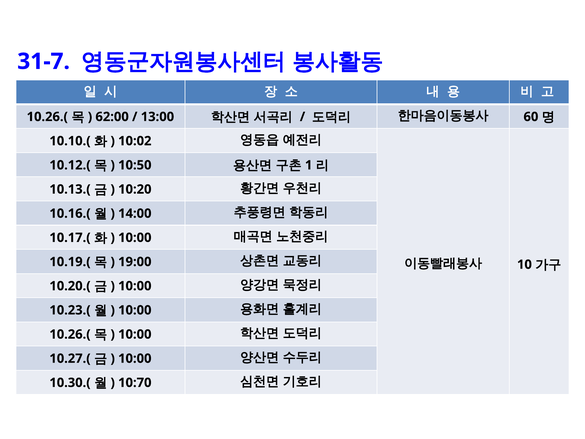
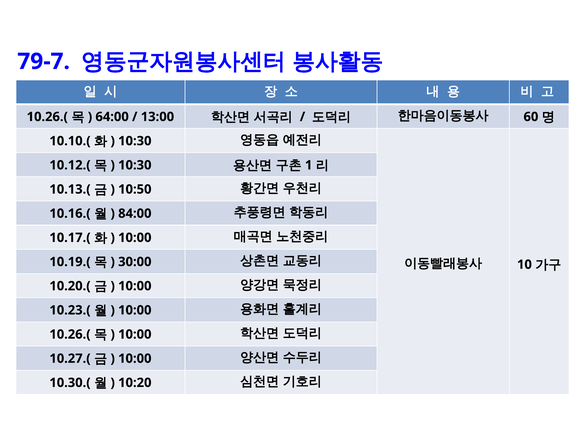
31-7: 31-7 -> 79-7 (44, 61)
62:00: 62:00 -> 64:00 (112, 117)
10:02: 10:02 -> 10:30 (135, 141)
10:50: 10:50 -> 10:30 (135, 165)
10:20: 10:20 -> 10:50 (135, 189)
14:00: 14:00 -> 84:00 (135, 213)
19:00: 19:00 -> 30:00 (135, 262)
10:70: 10:70 -> 10:20 (135, 382)
